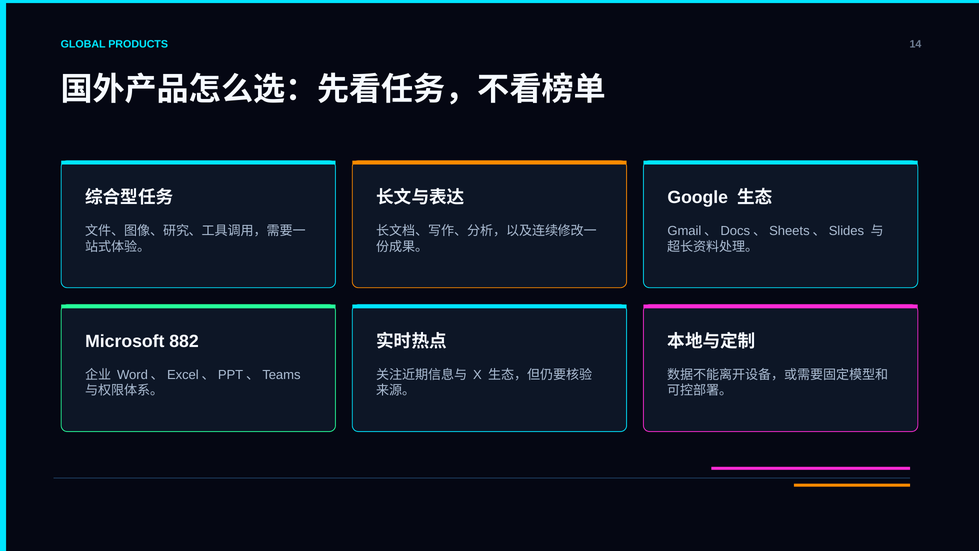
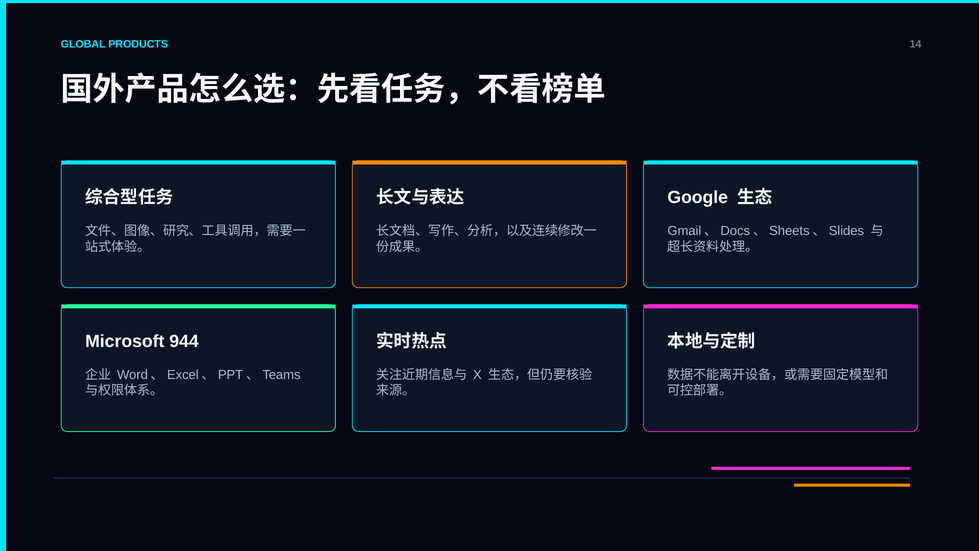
882: 882 -> 944 (184, 341)
